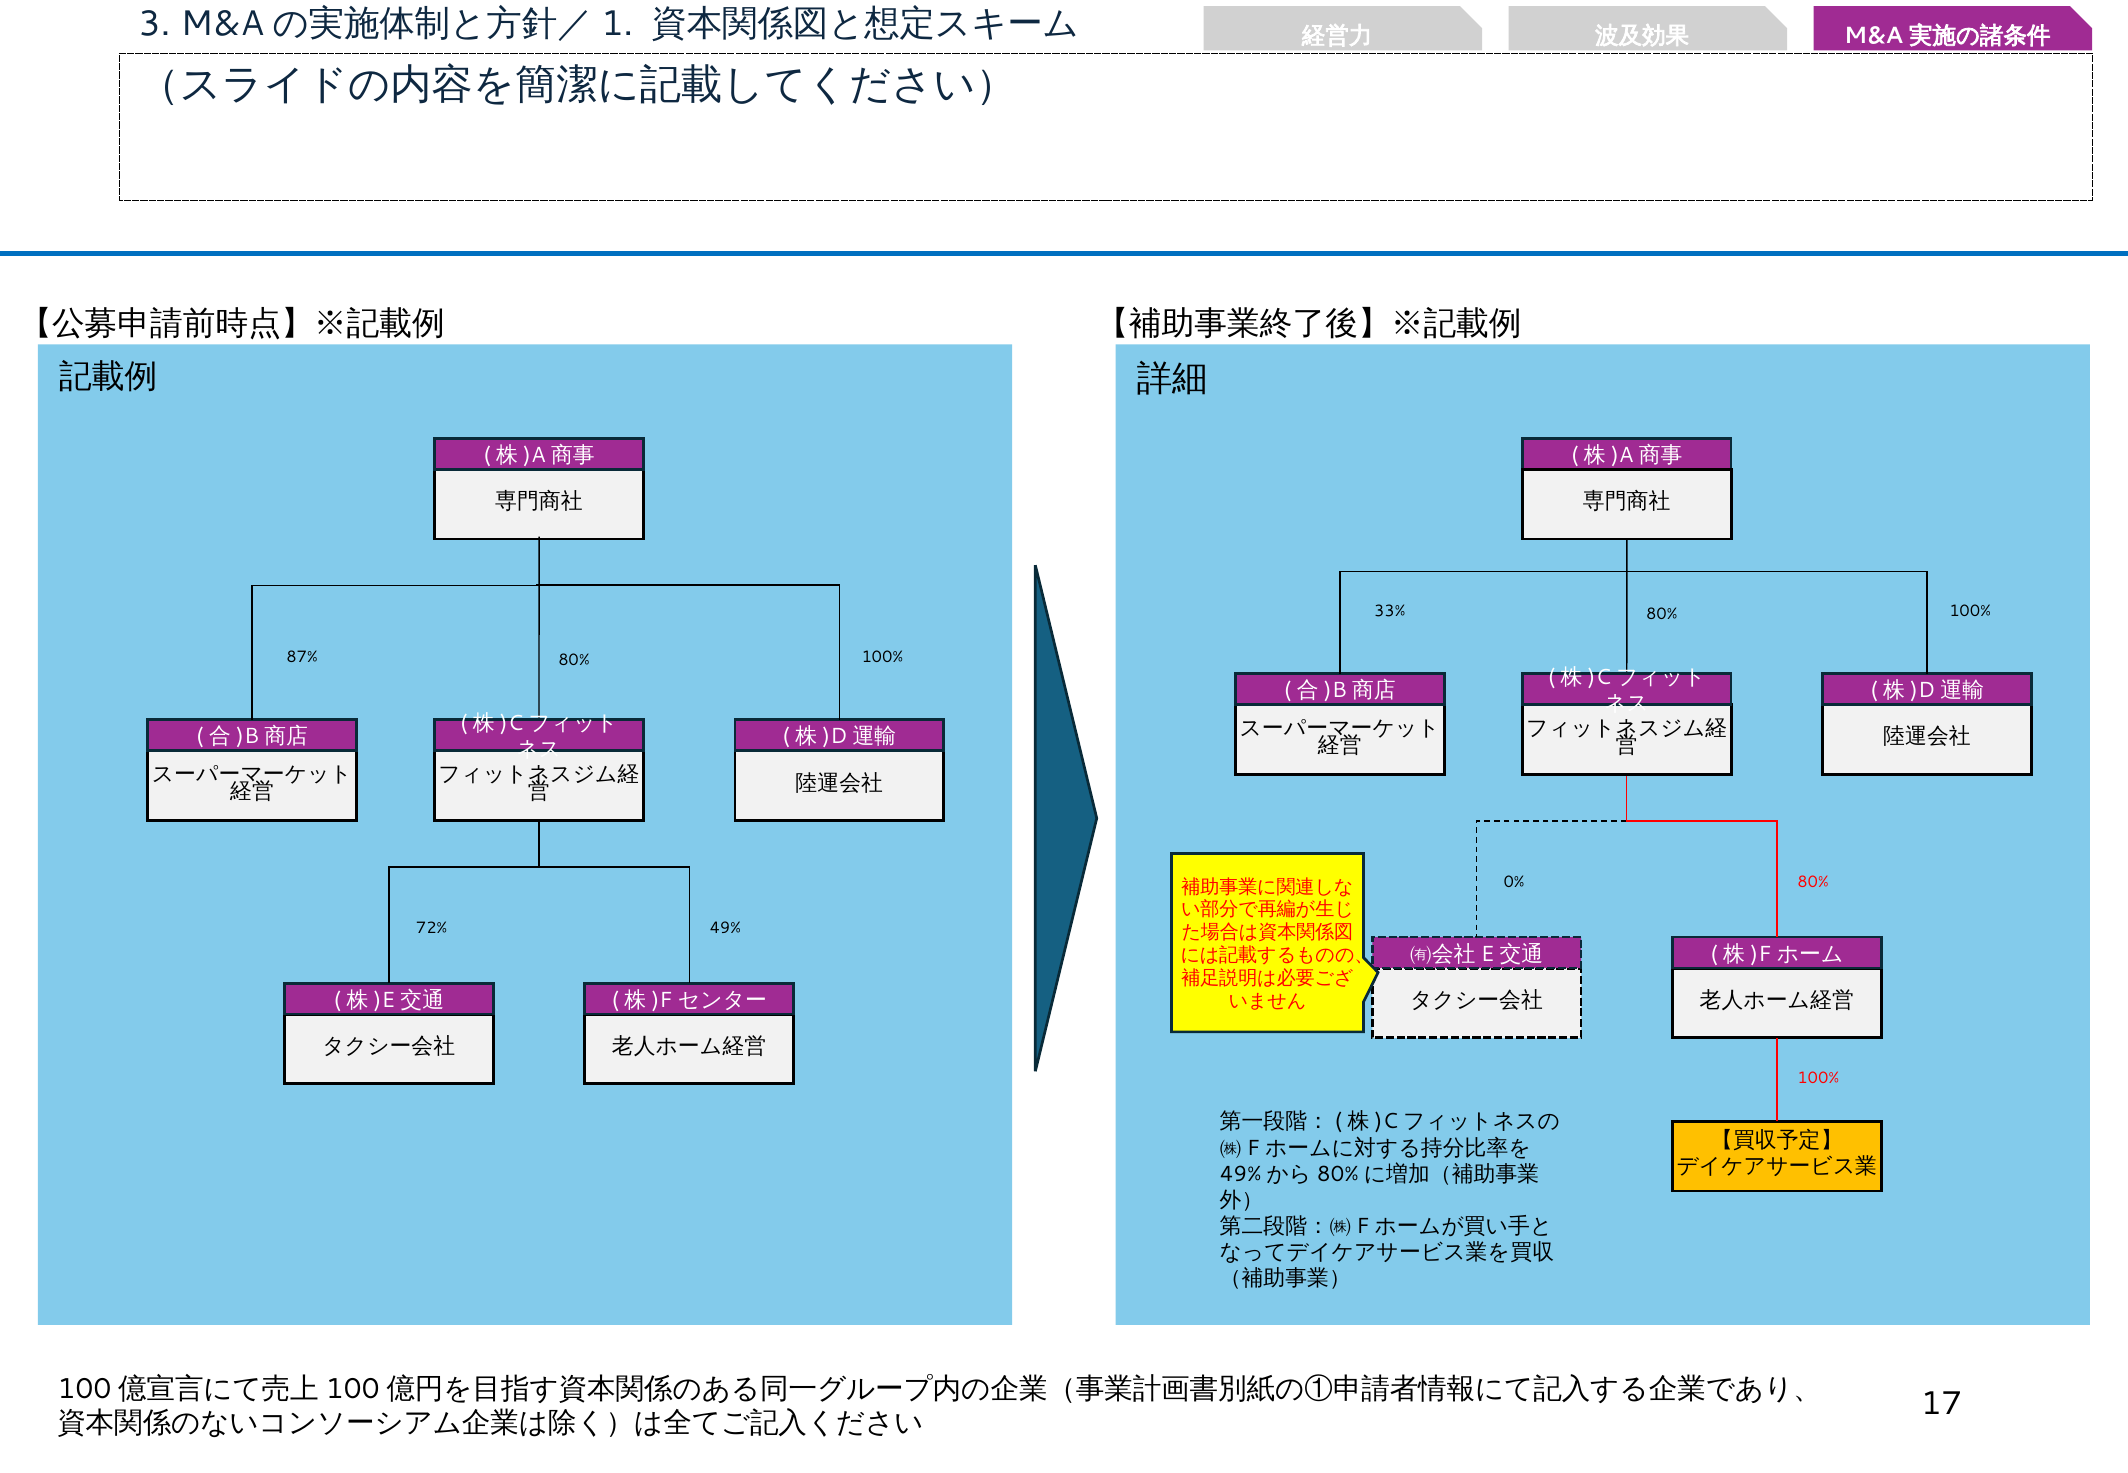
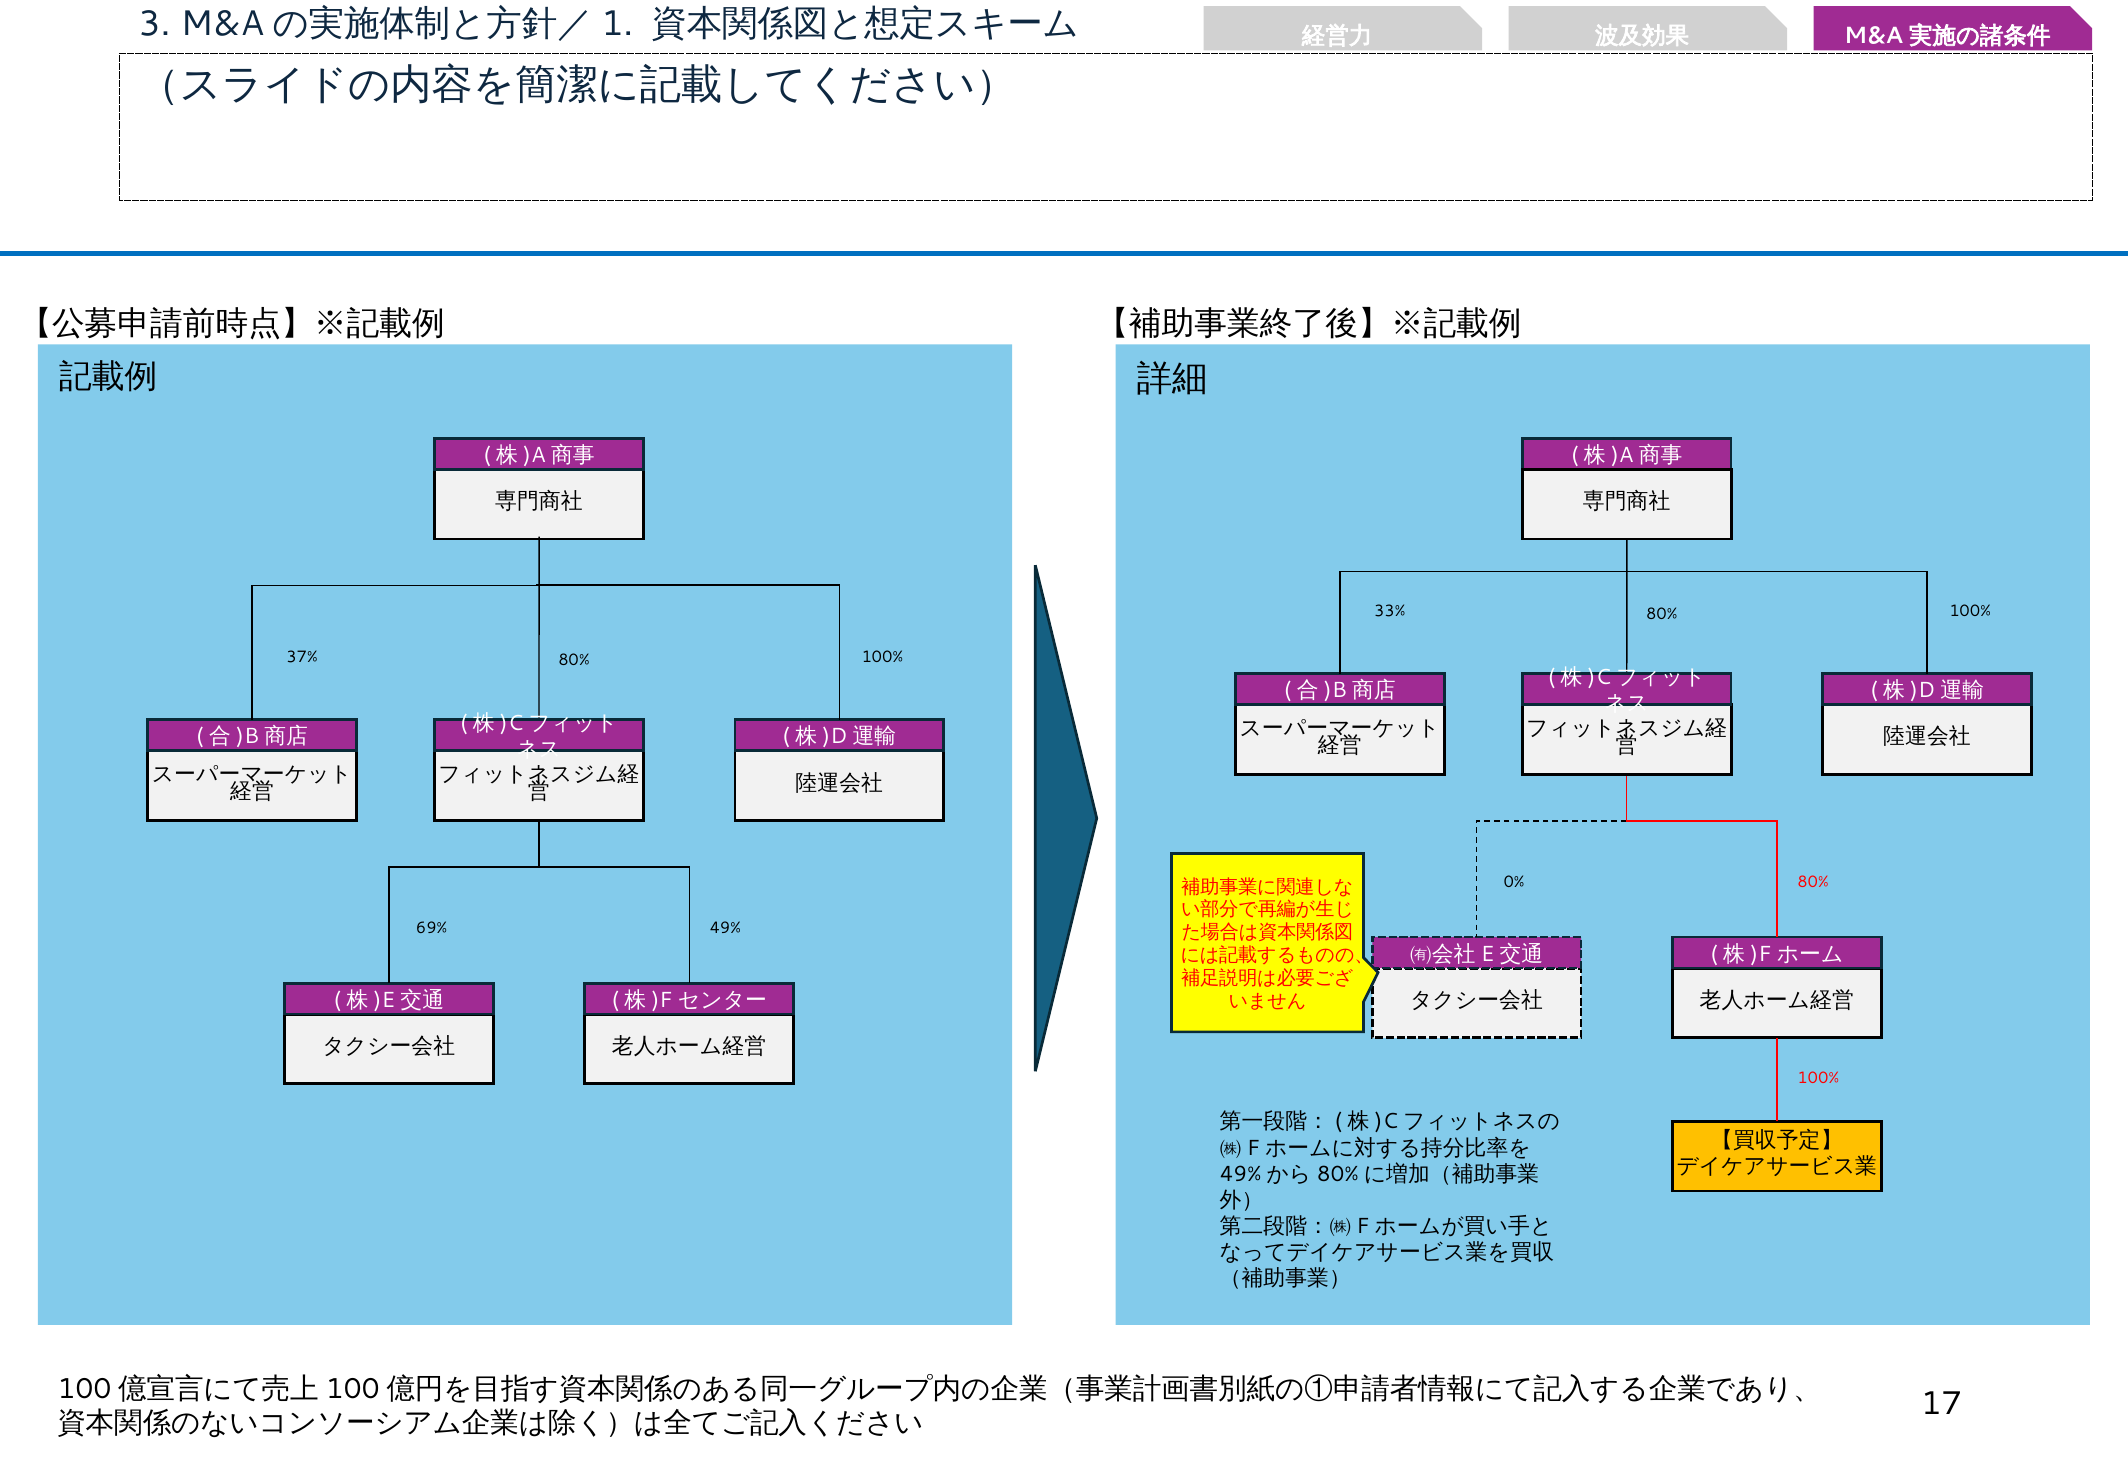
87%: 87% -> 37% (302, 658)
72%: 72% -> 69% (432, 928)
